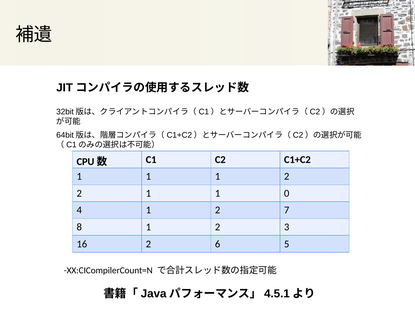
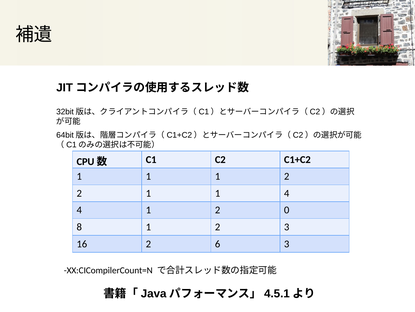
1 0: 0 -> 4 (287, 193)
7: 7 -> 0 (287, 210)
6 5: 5 -> 3 (287, 243)
